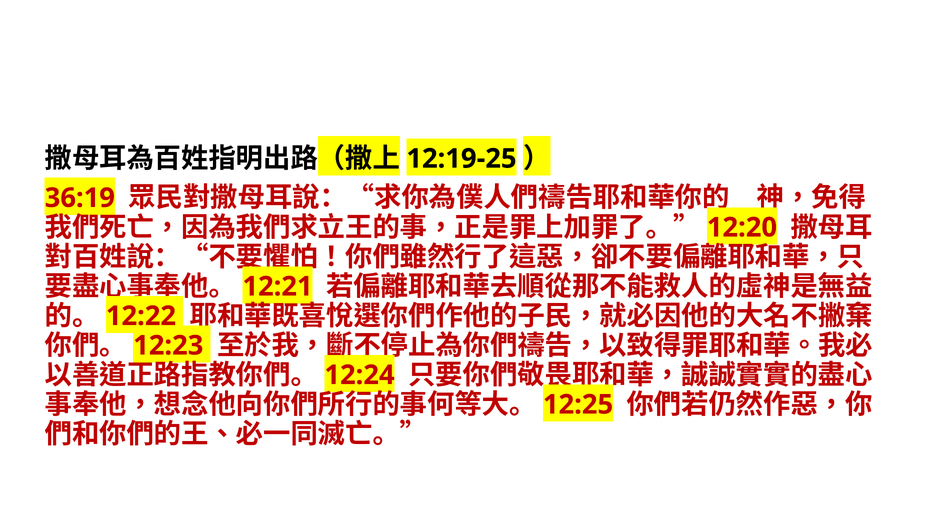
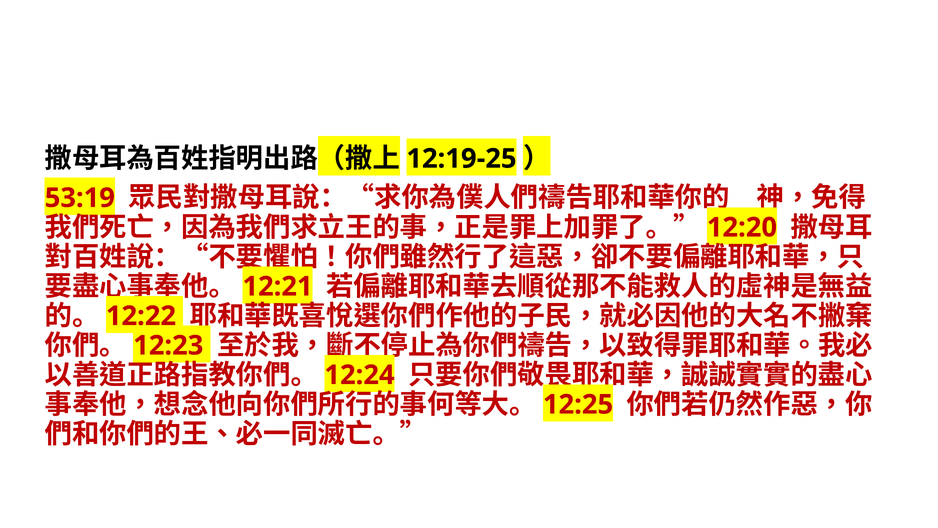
36:19: 36:19 -> 53:19 (80, 198)
